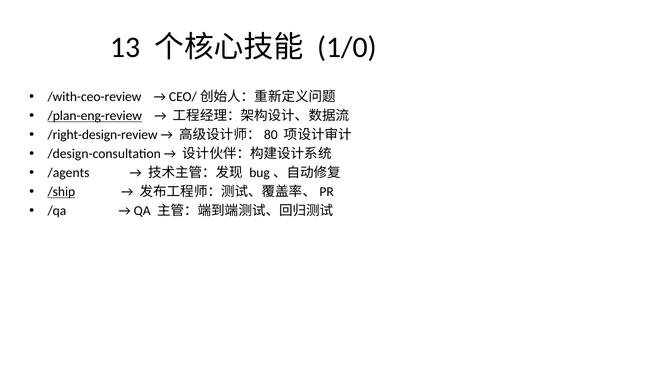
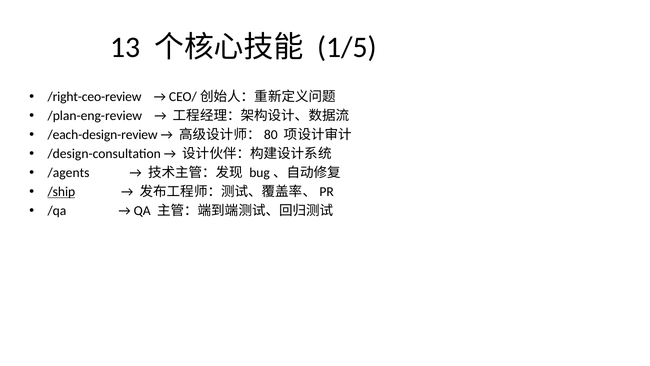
1/0: 1/0 -> 1/5 (347, 47)
/with-ceo-review: /with-ceo-review -> /right-ceo-review (95, 97)
/plan-eng-review underline: present -> none (95, 116)
/right-design-review: /right-design-review -> /each-design-review (103, 135)
